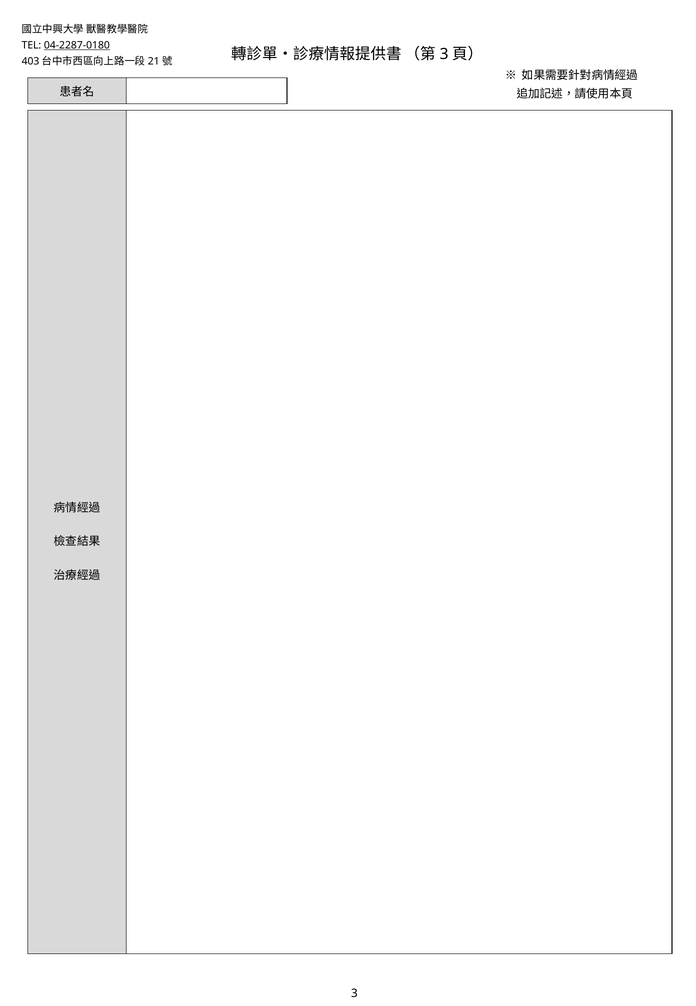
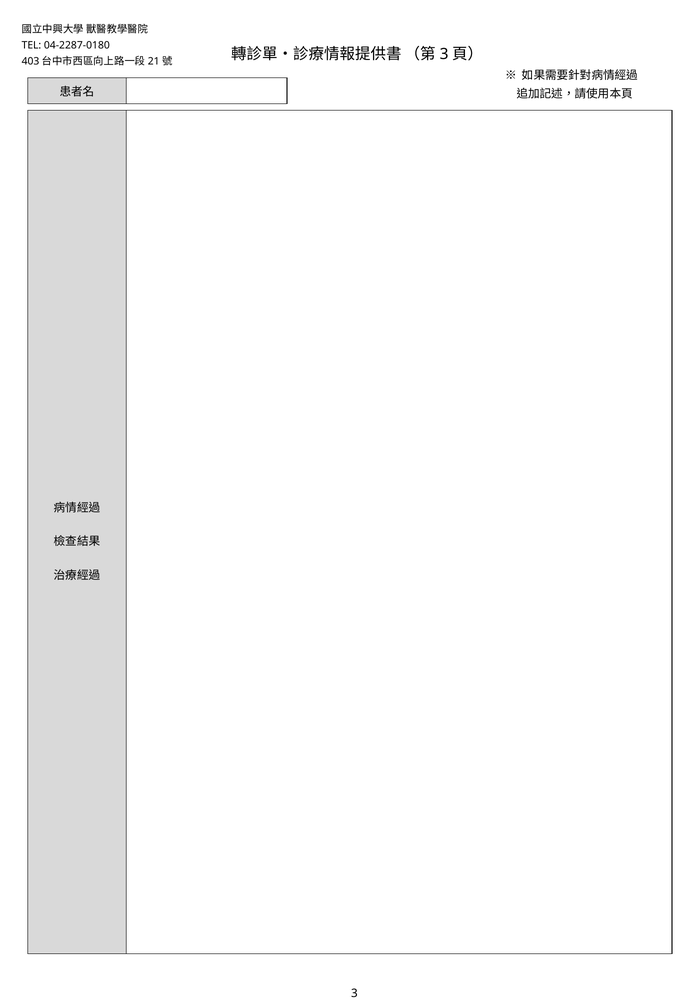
04-2287-0180 underline: present -> none (77, 45)
